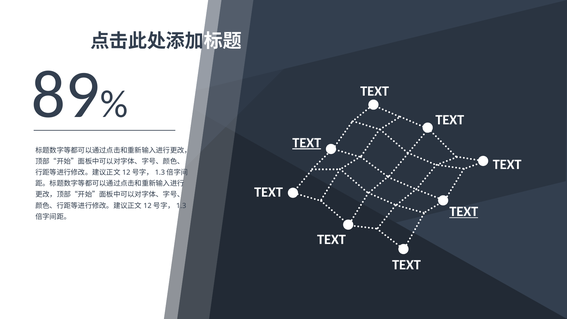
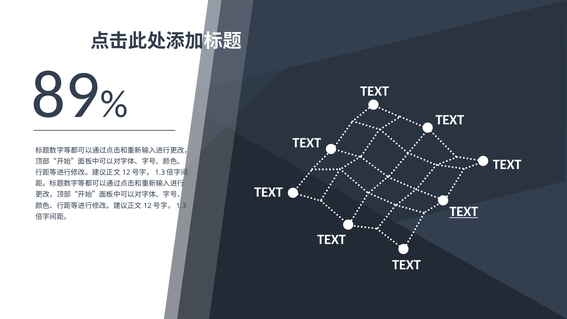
TEXT underline: present -> none (307, 143)
